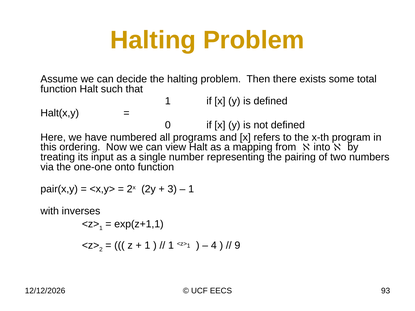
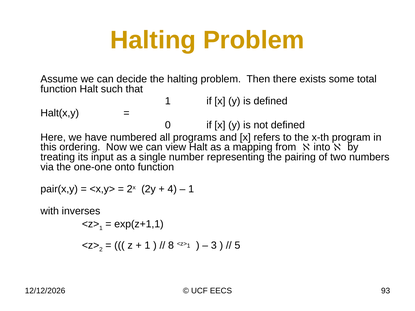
3: 3 -> 4 (172, 189)
1: 1 -> 8 (171, 246)
4: 4 -> 3 (214, 246)
9: 9 -> 5 (237, 246)
